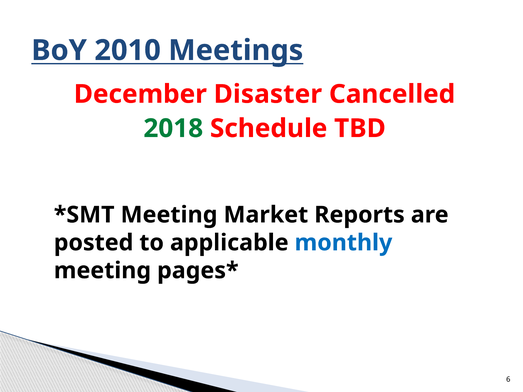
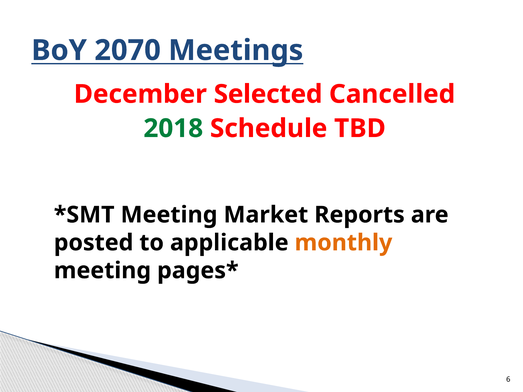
2010: 2010 -> 2070 (128, 50)
Disaster: Disaster -> Selected (268, 94)
monthly colour: blue -> orange (343, 243)
